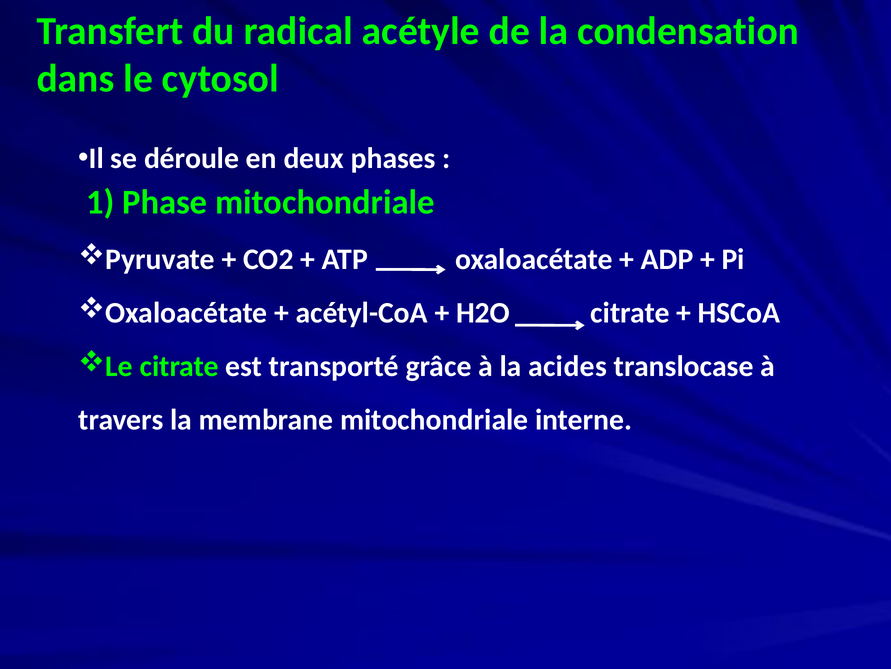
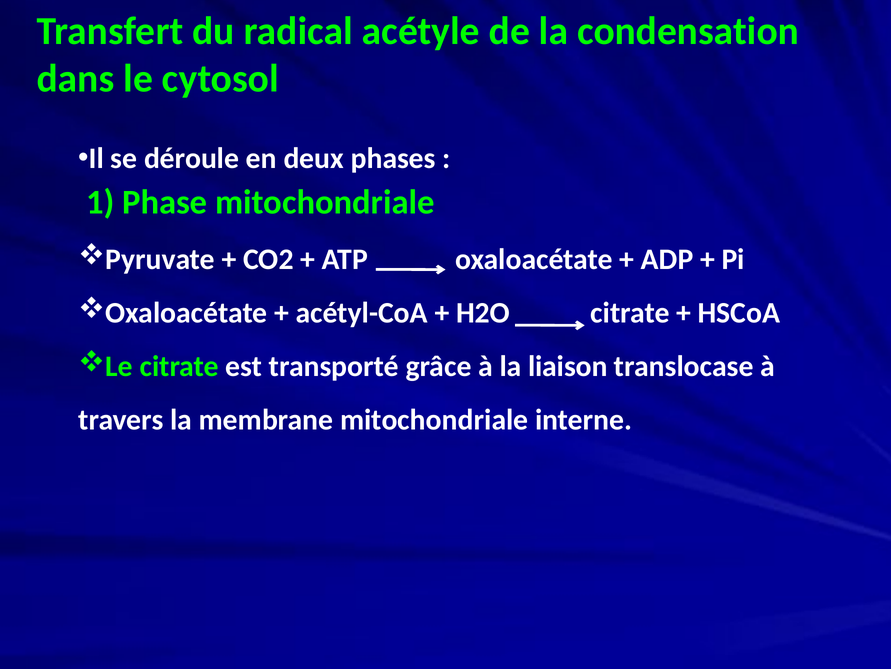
acides: acides -> liaison (568, 366)
